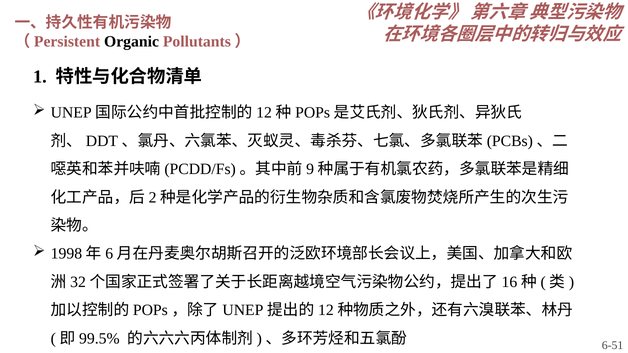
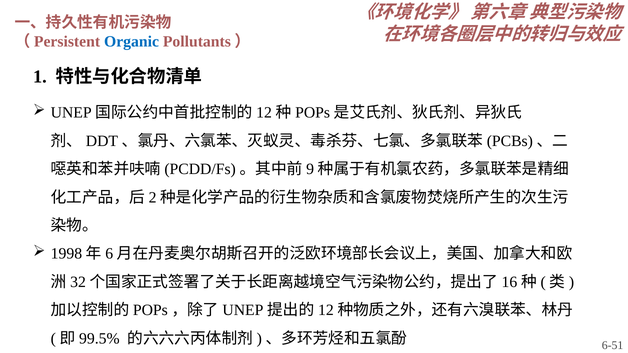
Organic colour: black -> blue (132, 41)
